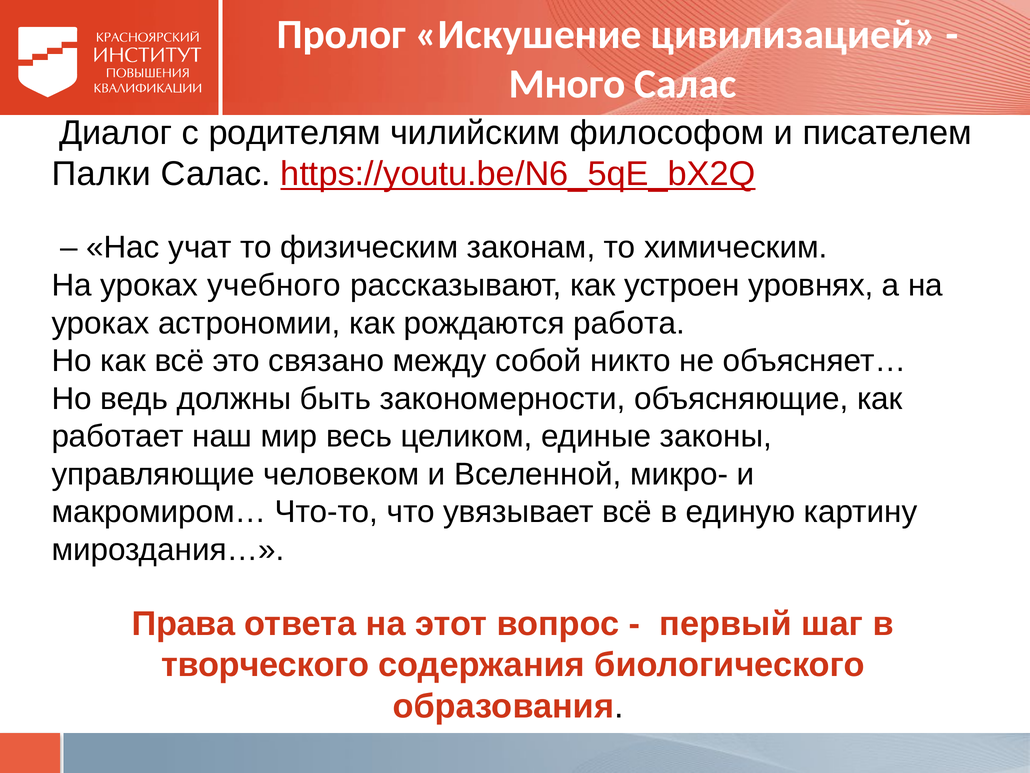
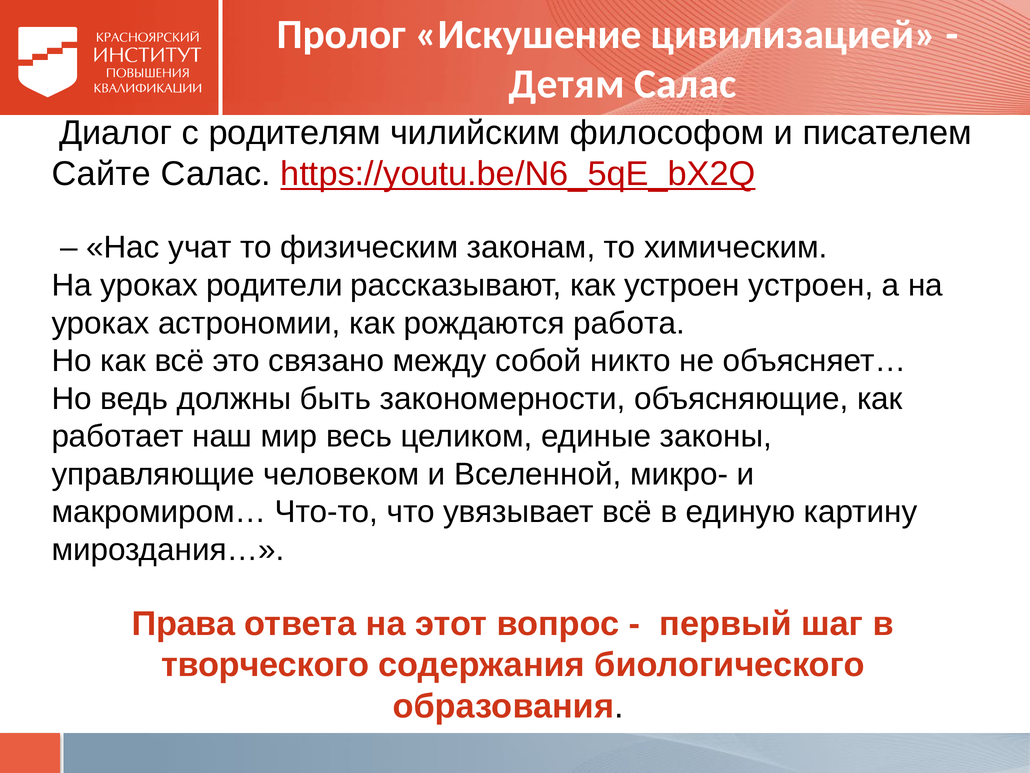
Много: Много -> Детям (567, 84)
Палки: Палки -> Сайте (101, 174)
учебного: учебного -> родители (274, 285)
устроен уровнях: уровнях -> устроен (811, 285)
